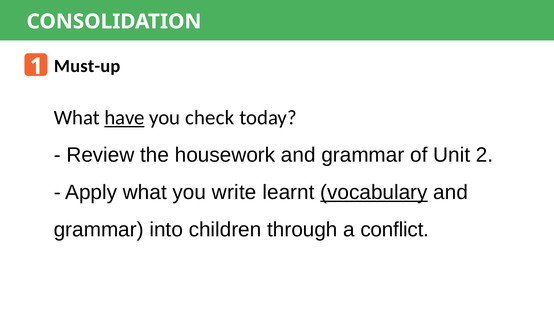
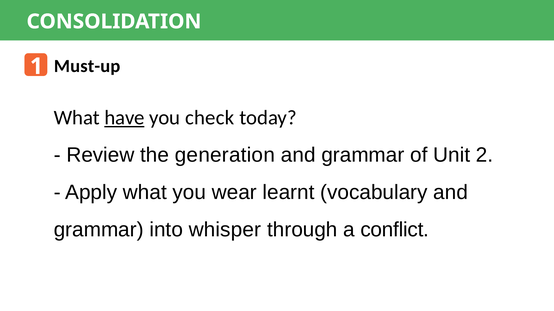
housework: housework -> generation (225, 155)
write: write -> wear (234, 193)
vocabulary underline: present -> none (374, 193)
children: children -> whisper (225, 230)
